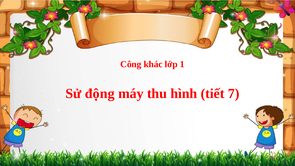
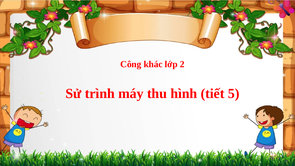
1: 1 -> 2 (182, 64)
động: động -> trình (100, 93)
7: 7 -> 5 (234, 93)
